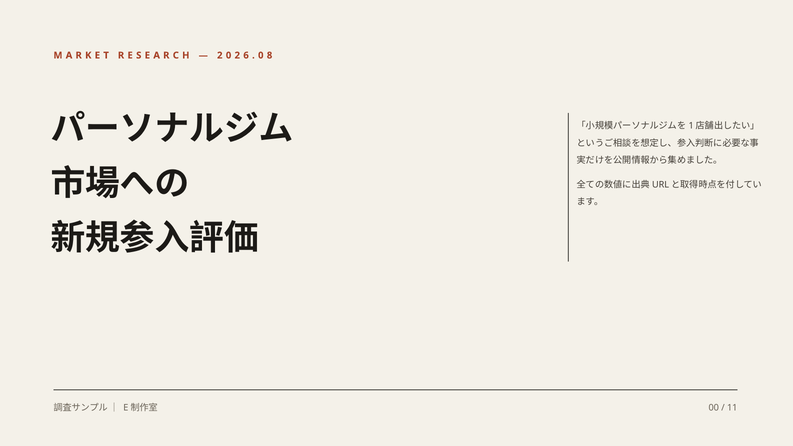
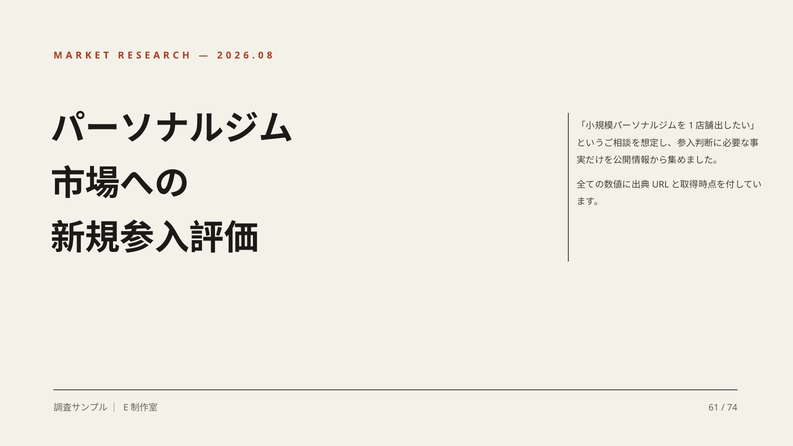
00: 00 -> 61 (714, 408)
11: 11 -> 74 (732, 408)
